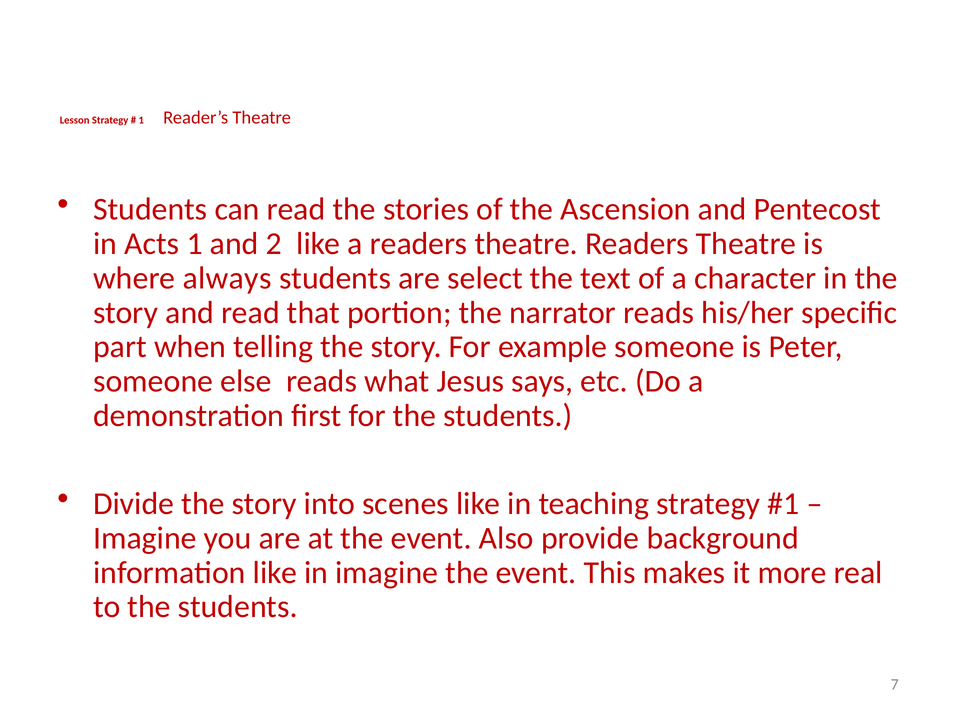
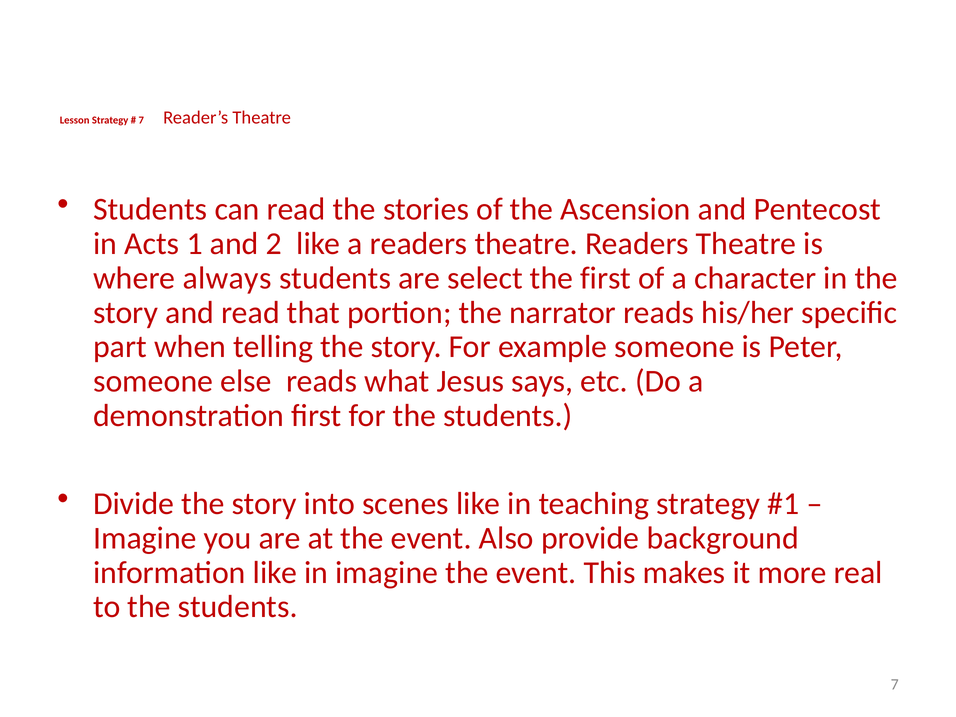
1: 1 -> 7 (141, 120)
the text: text -> first (606, 278)
